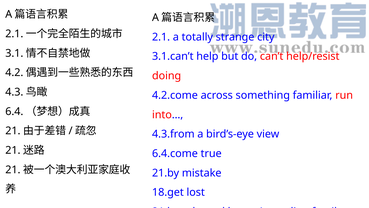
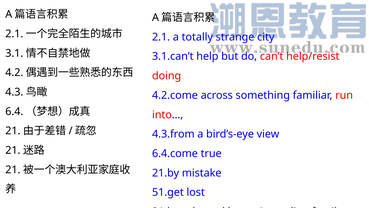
18.get: 18.get -> 51.get (168, 192)
